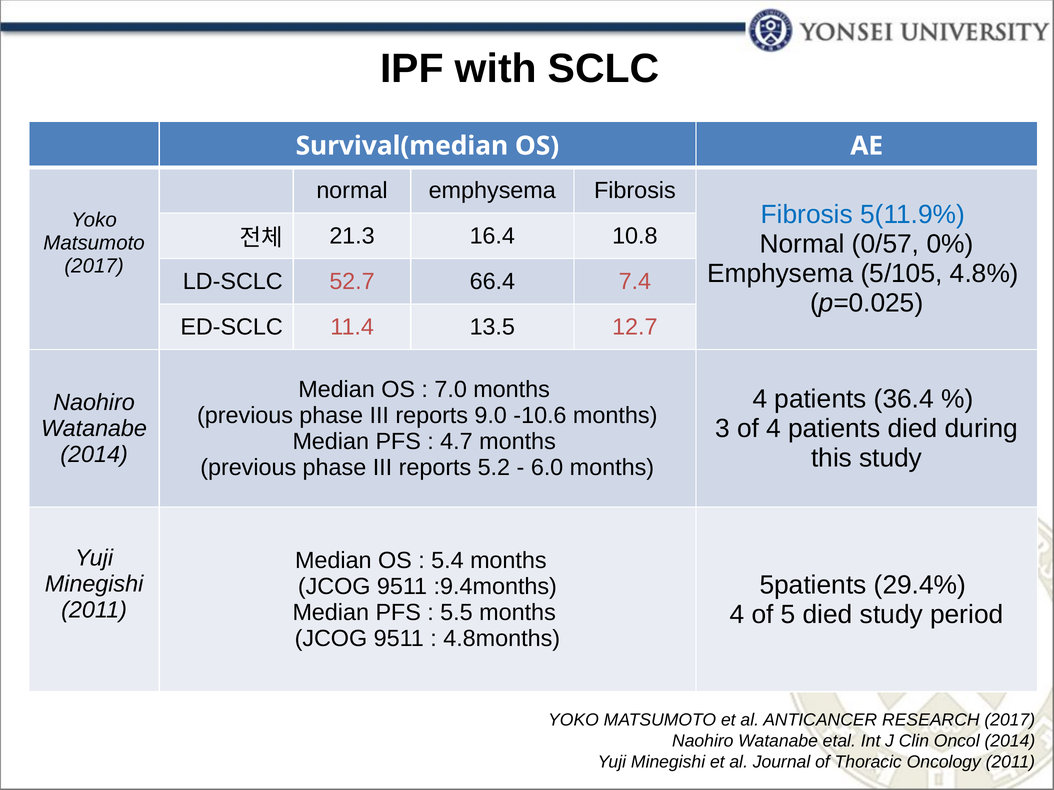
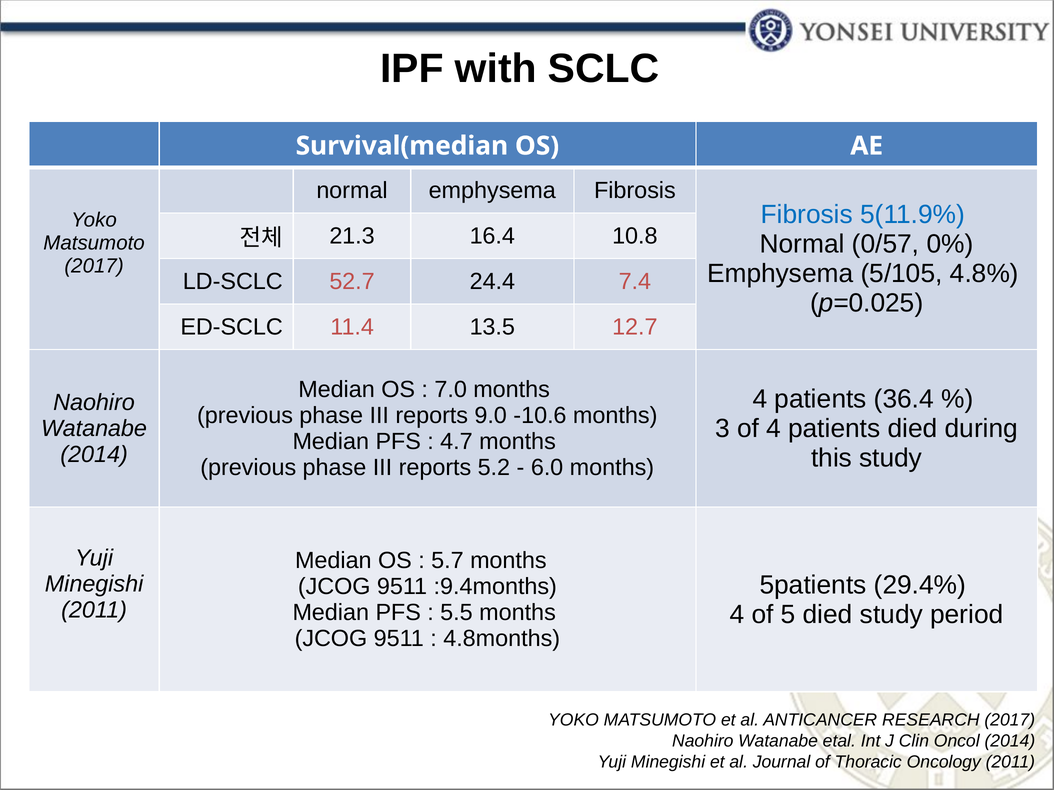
66.4: 66.4 -> 24.4 (492, 282)
5.4: 5.4 -> 5.7 (447, 561)
